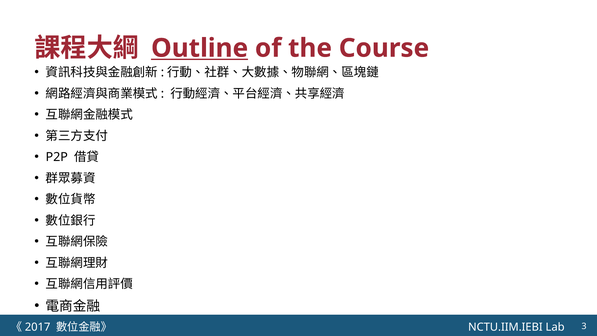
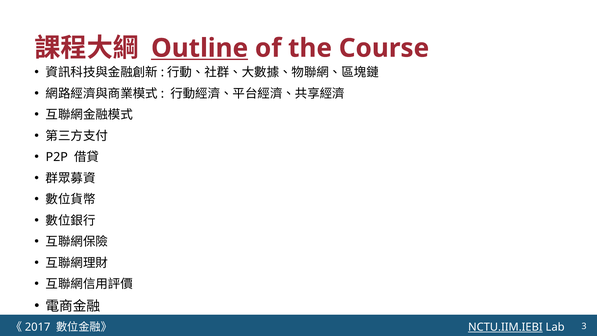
NCTU.IIM.IEBI underline: none -> present (505, 327)
